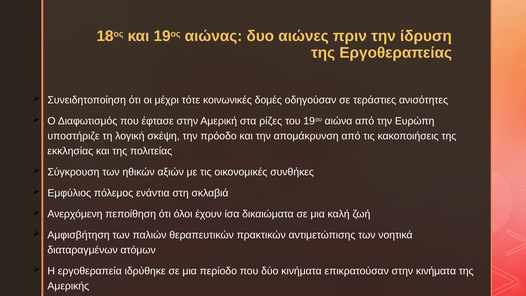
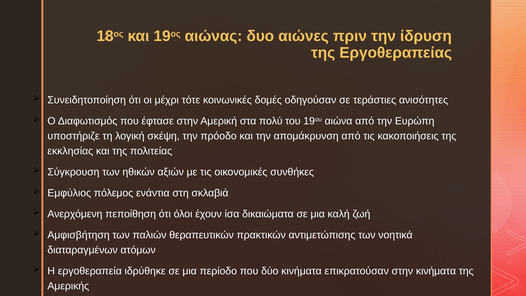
ρίζες: ρίζες -> πολύ (271, 121)
